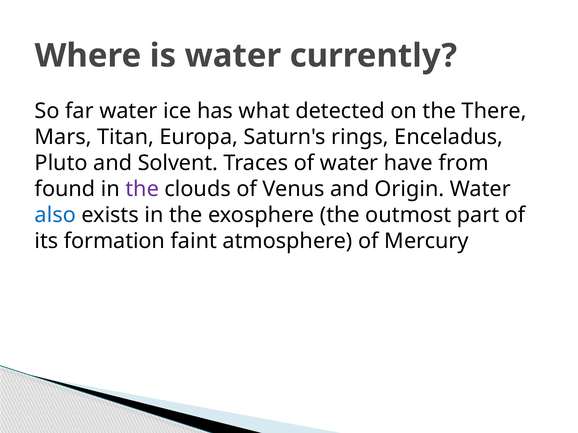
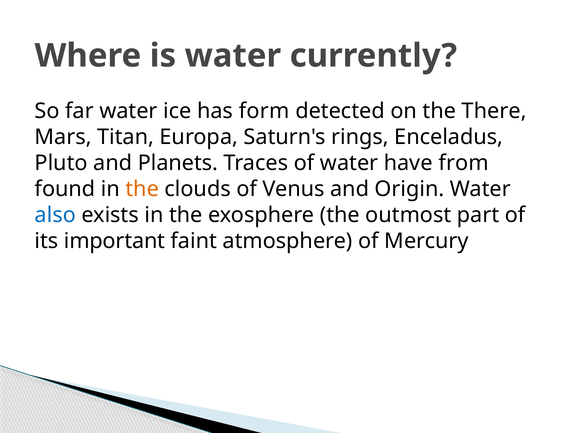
what: what -> form (264, 111)
Solvent: Solvent -> Planets (178, 163)
the colour: purple -> orange (142, 189)
formation: formation -> important (115, 241)
